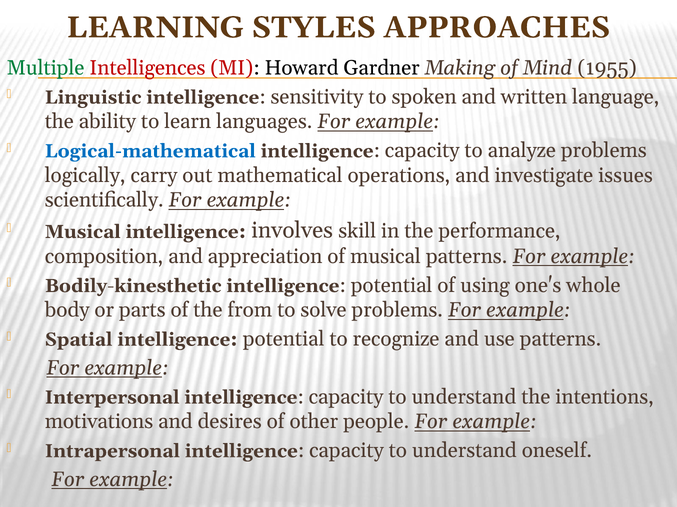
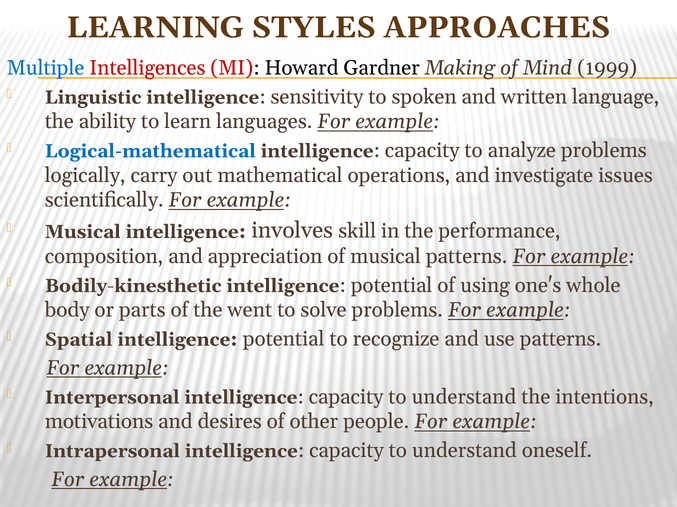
Multiple colour: green -> blue (46, 68)
1955: 1955 -> 1999 (607, 68)
from: from -> went (250, 310)
